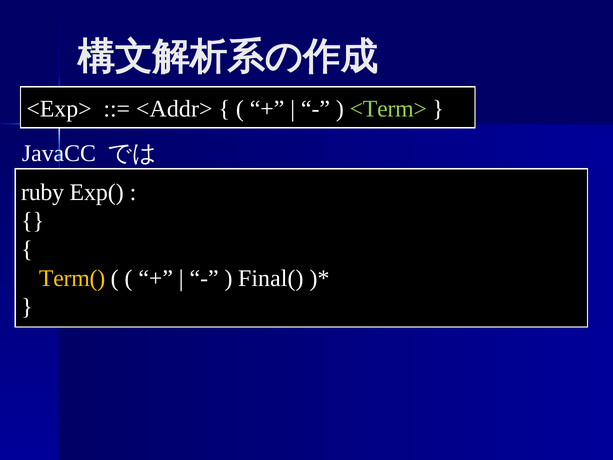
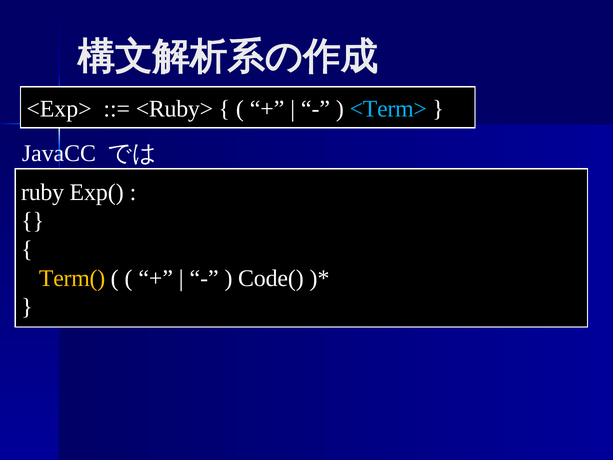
<Addr>: <Addr> -> <Ruby> (174, 109)
<Term> colour: light green -> light blue (388, 109)
Final(: Final( -> Code( (271, 278)
